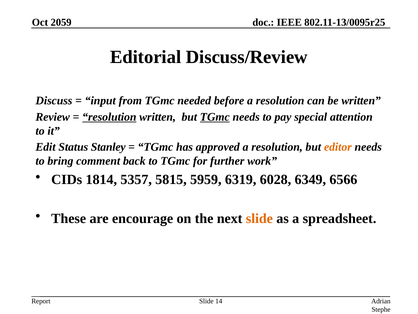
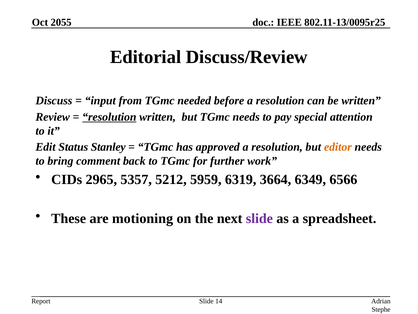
2059: 2059 -> 2055 (61, 22)
TGmc underline: present -> none (215, 117)
1814: 1814 -> 2965 (101, 179)
5815: 5815 -> 5212 (171, 179)
6028: 6028 -> 3664 (276, 179)
encourage: encourage -> motioning (143, 218)
slide colour: orange -> purple (259, 218)
